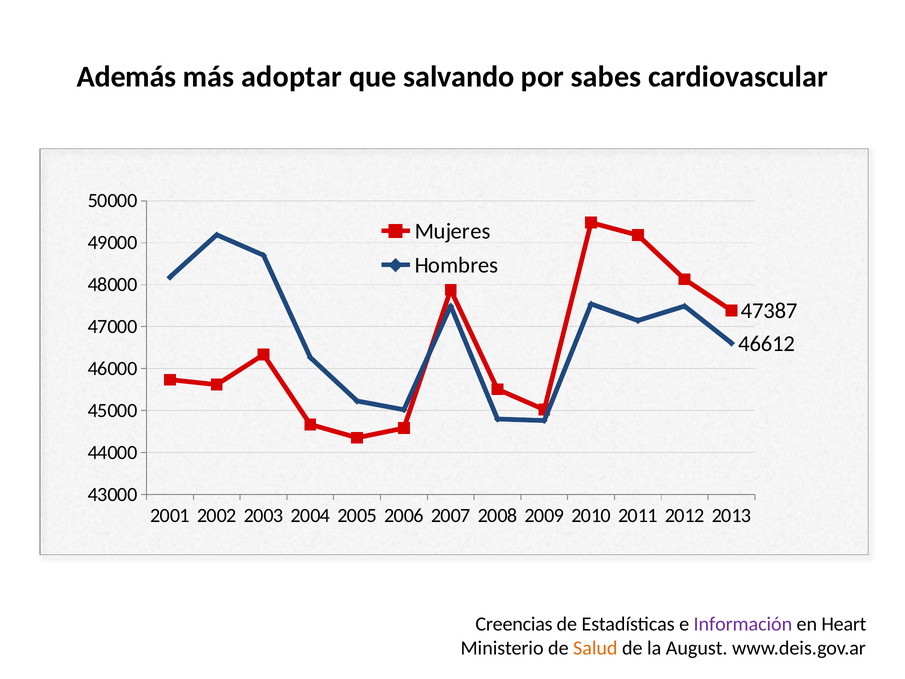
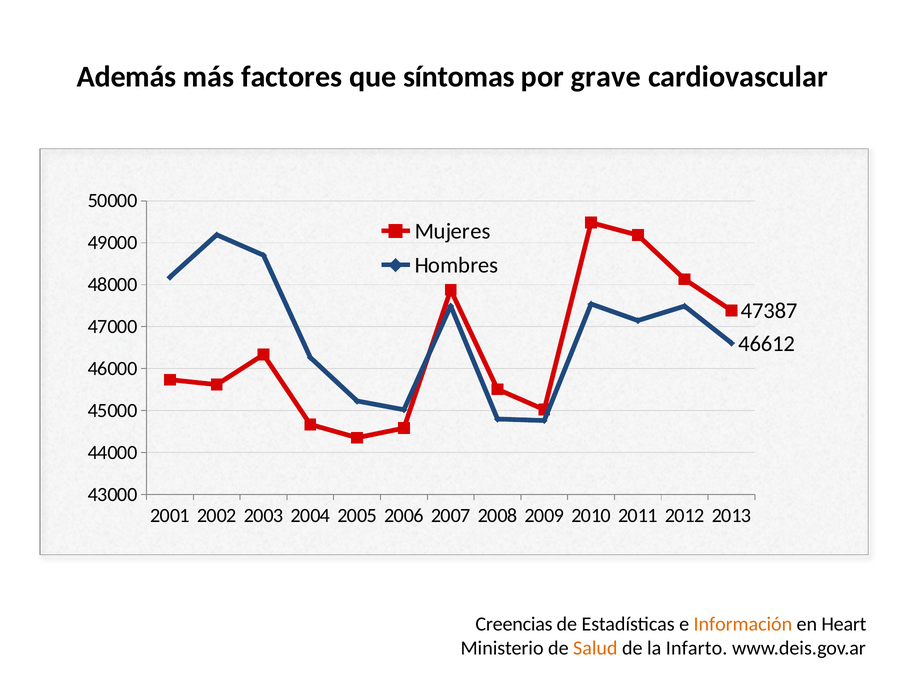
adoptar: adoptar -> factores (292, 77)
salvando: salvando -> síntomas (459, 77)
sabes: sabes -> grave (606, 77)
Información colour: purple -> orange (743, 624)
August: August -> Infarto (697, 648)
